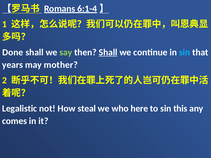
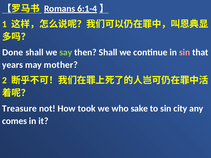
Shall underline: present -> none (108, 52)
sin colour: light blue -> pink (185, 52)
Legalistic: Legalistic -> Treasure (19, 109)
steal: steal -> took (87, 109)
here: here -> sake (139, 109)
this: this -> city (180, 109)
